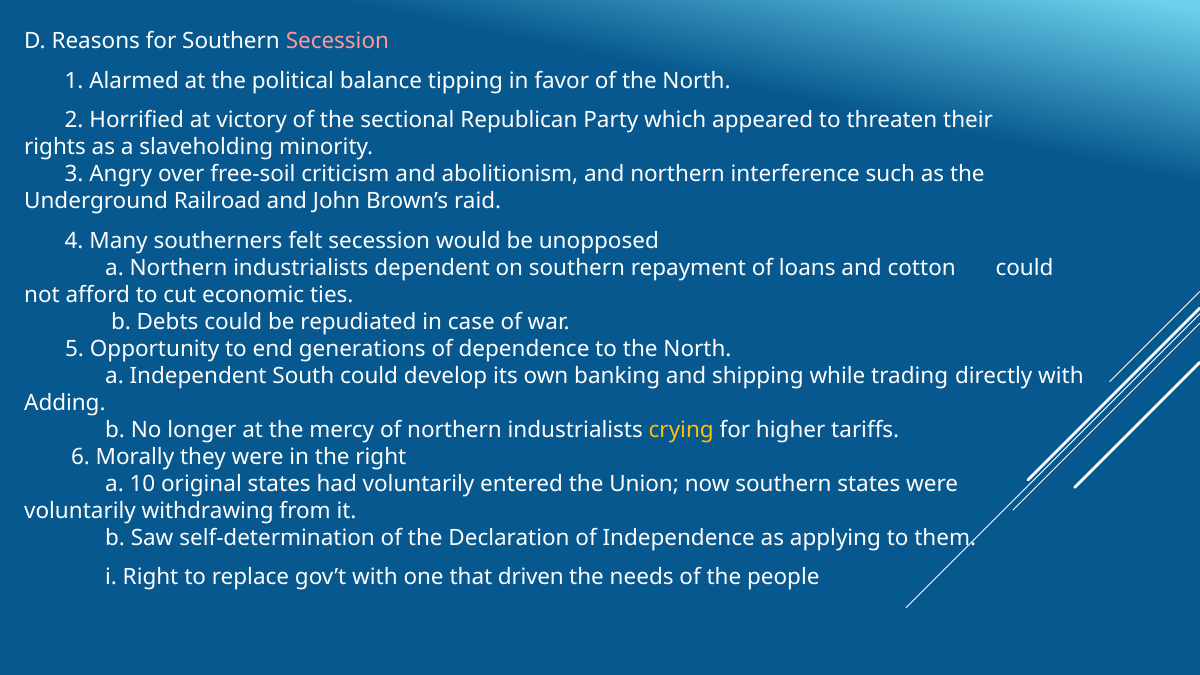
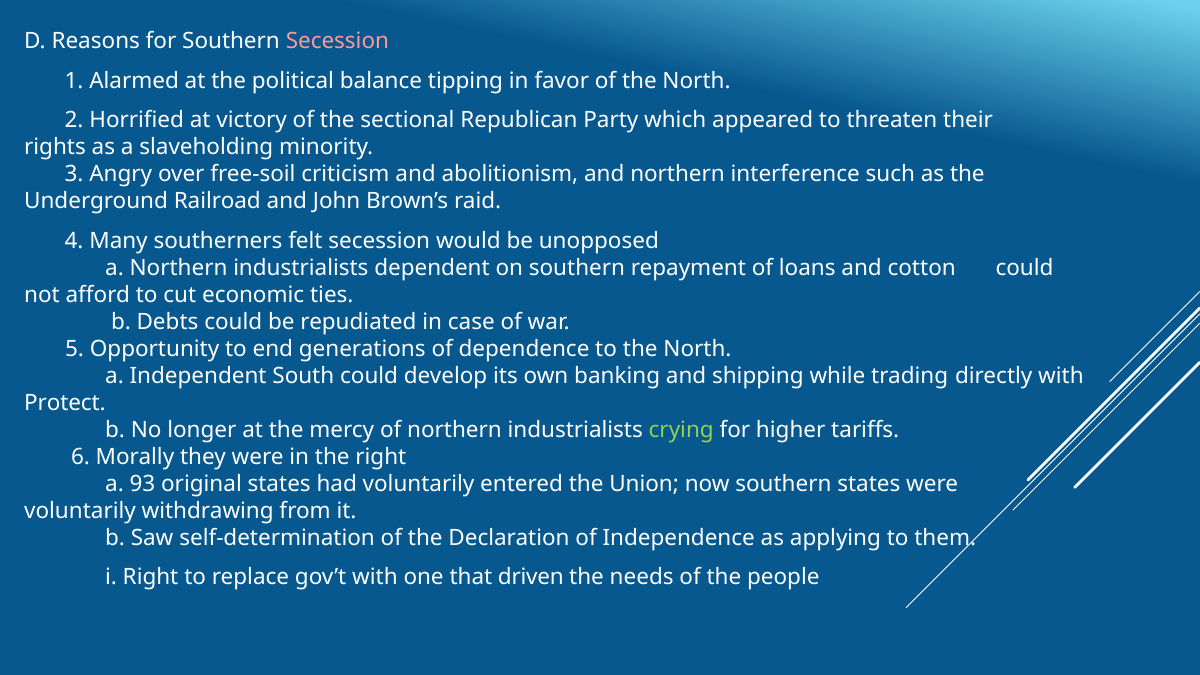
Adding: Adding -> Protect (65, 403)
crying colour: yellow -> light green (681, 430)
10: 10 -> 93 (142, 484)
